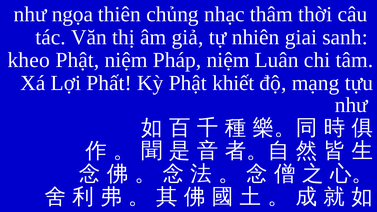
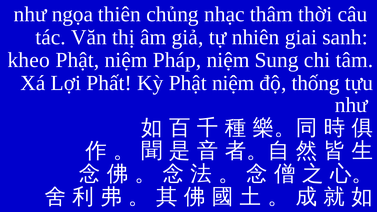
Luân: Luân -> Sung (277, 60)
Kỳ Phật khiết: khiết -> niệm (233, 83)
mạng: mạng -> thống (316, 83)
